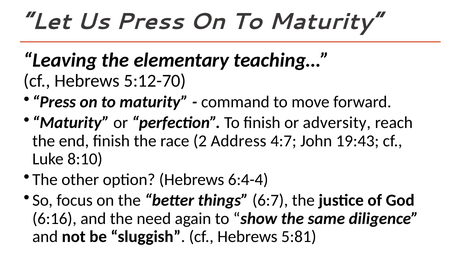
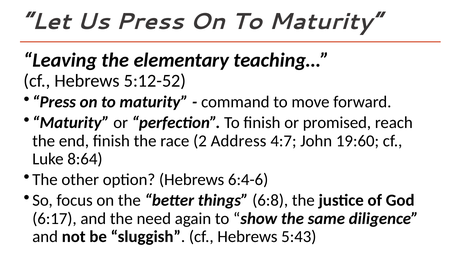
5:12-70: 5:12-70 -> 5:12-52 (155, 81)
adversity: adversity -> promised (337, 123)
19:43: 19:43 -> 19:60 (357, 141)
8:10: 8:10 -> 8:64 (85, 159)
6:4-4: 6:4-4 -> 6:4-6 (248, 180)
6:7: 6:7 -> 6:8 (270, 201)
6:16: 6:16 -> 6:17 (54, 219)
5:81: 5:81 -> 5:43 (299, 237)
